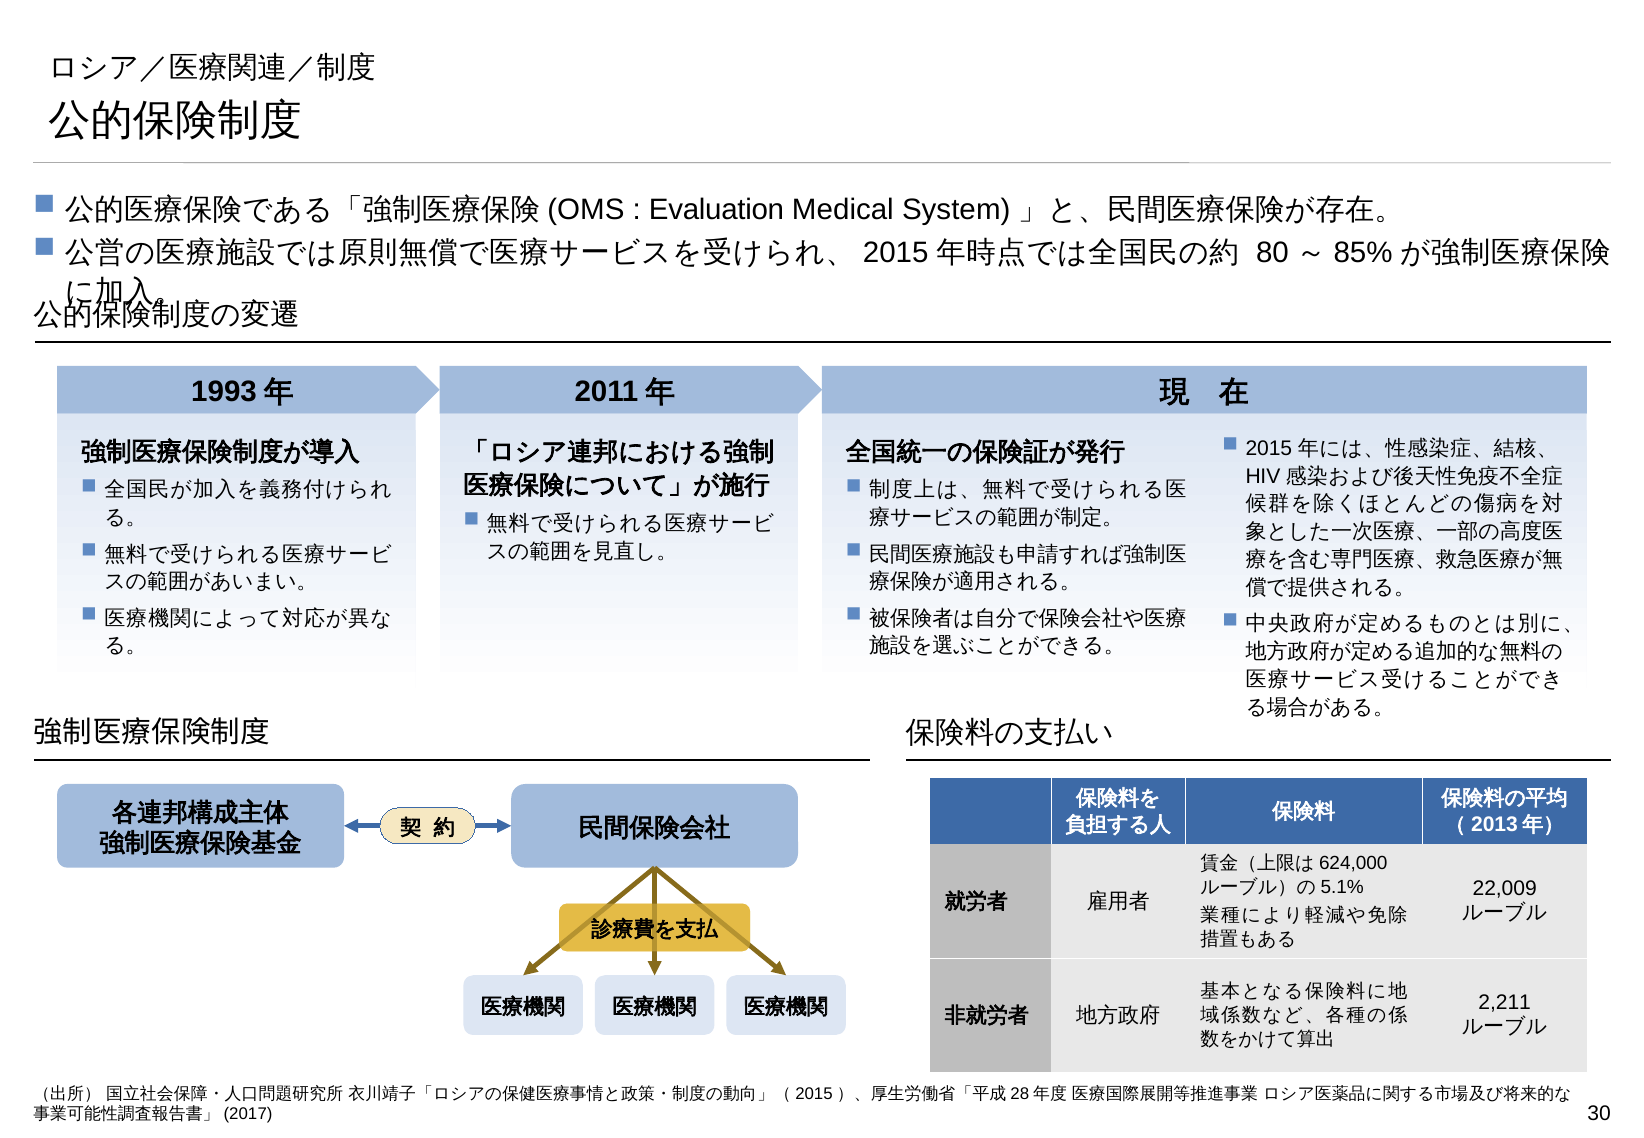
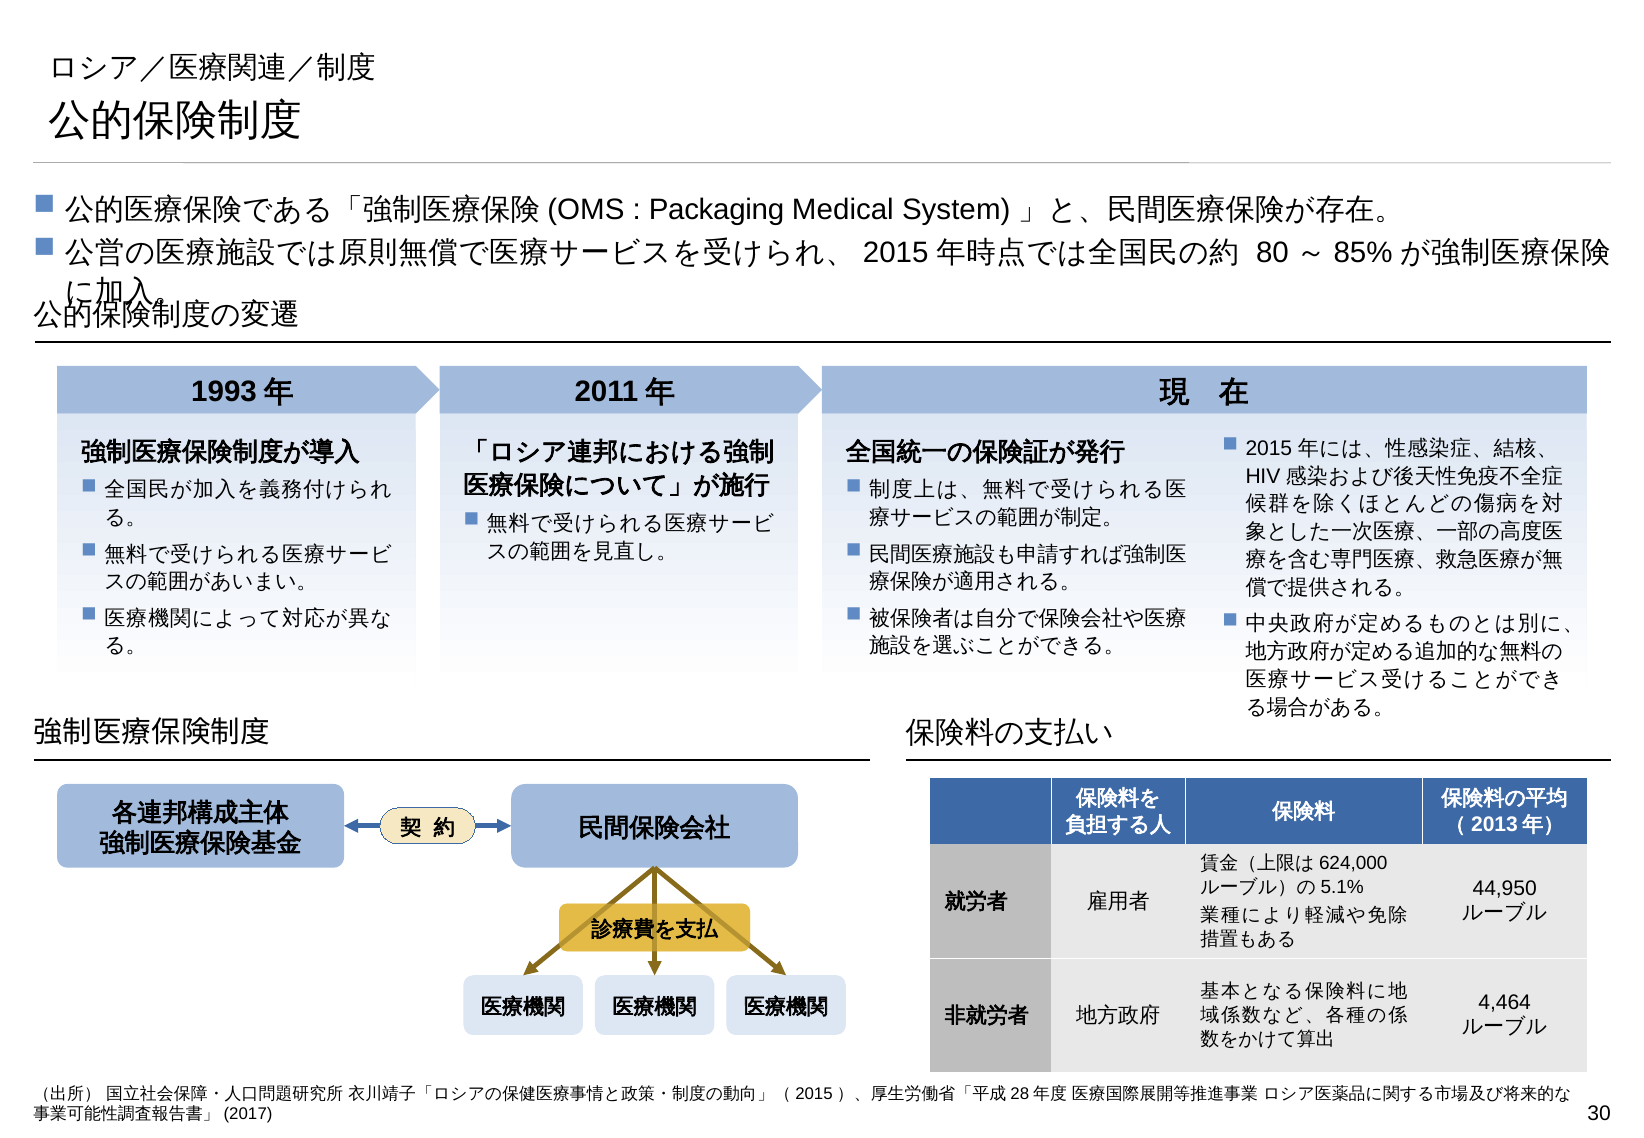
Evaluation: Evaluation -> Packaging (717, 210)
22,009: 22,009 -> 44,950 (1505, 888)
2,211: 2,211 -> 4,464 (1505, 1002)
